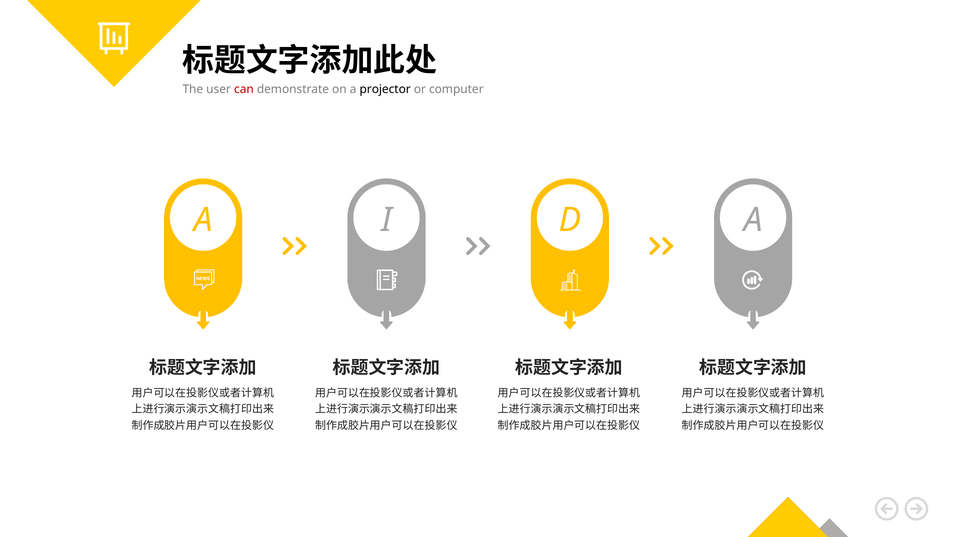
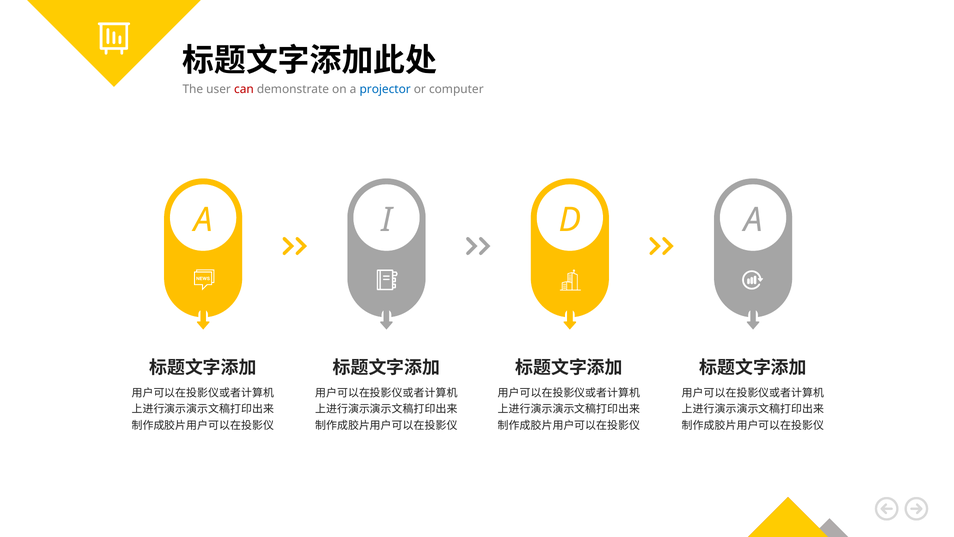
projector colour: black -> blue (385, 89)
